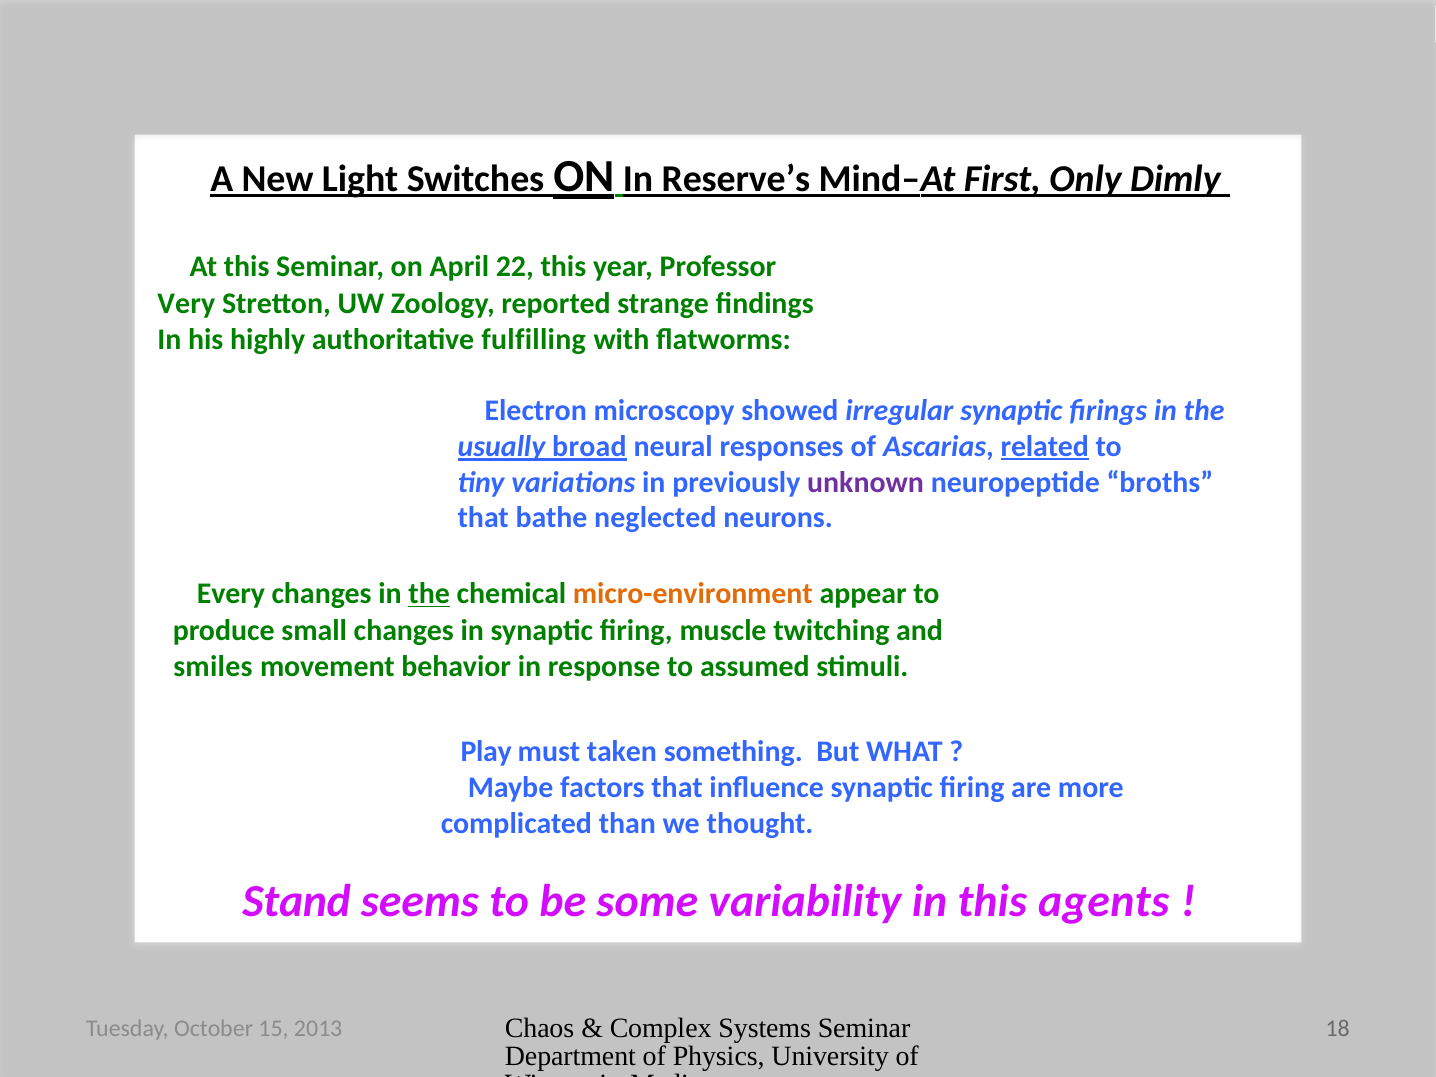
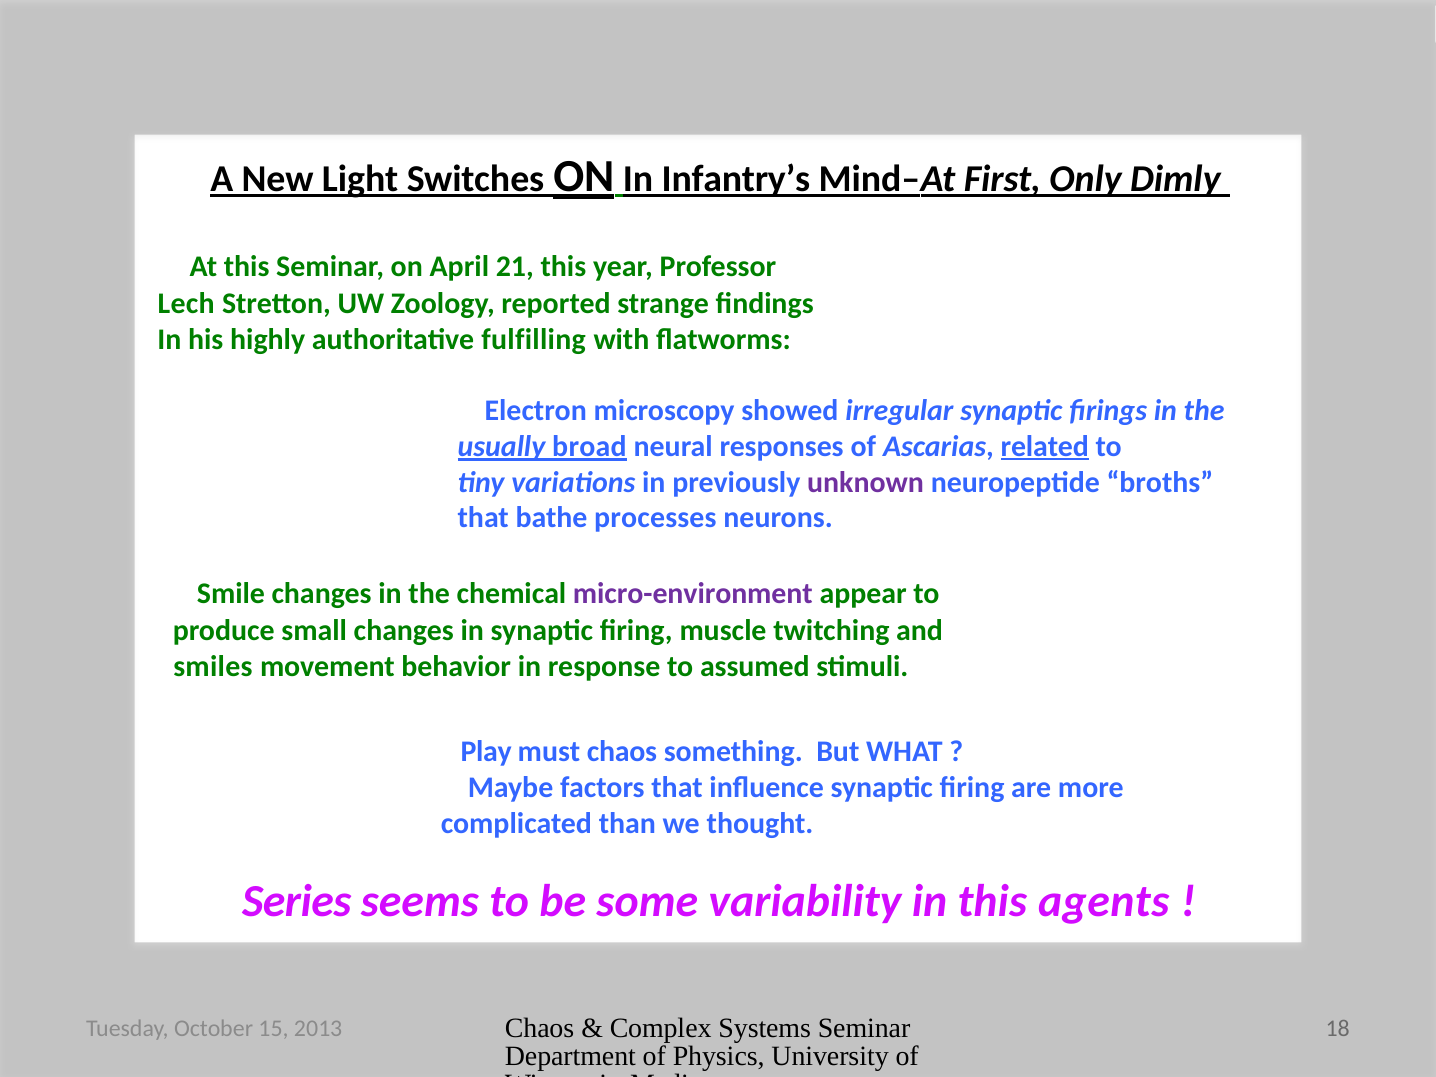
Reserve’s: Reserve’s -> Infantry’s (736, 179)
22: 22 -> 21 (515, 266)
Very: Very -> Lech (186, 304)
neglected: neglected -> processes (655, 518)
Every: Every -> Smile (231, 594)
the underline: present -> none (429, 594)
micro-environment colour: orange -> purple (693, 594)
must taken: taken -> chaos (622, 751)
Stand: Stand -> Series (297, 901)
